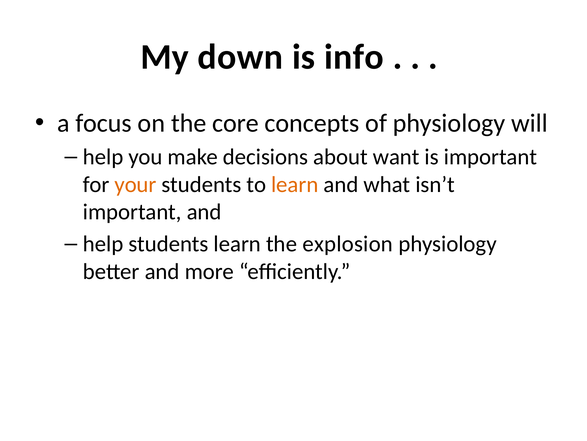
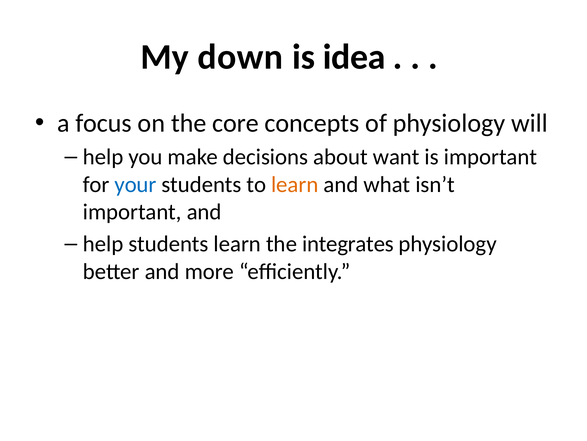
info: info -> idea (354, 57)
your colour: orange -> blue (135, 184)
explosion: explosion -> integrates (348, 244)
